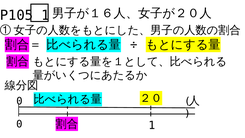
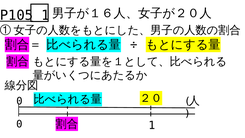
P105 underline: none -> present (16, 15)
